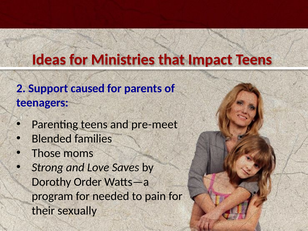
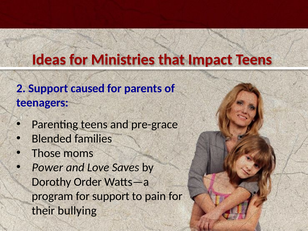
pre-meet: pre-meet -> pre-grace (155, 124)
Strong: Strong -> Power (47, 167)
for needed: needed -> support (111, 196)
sexually: sexually -> bullying (77, 211)
